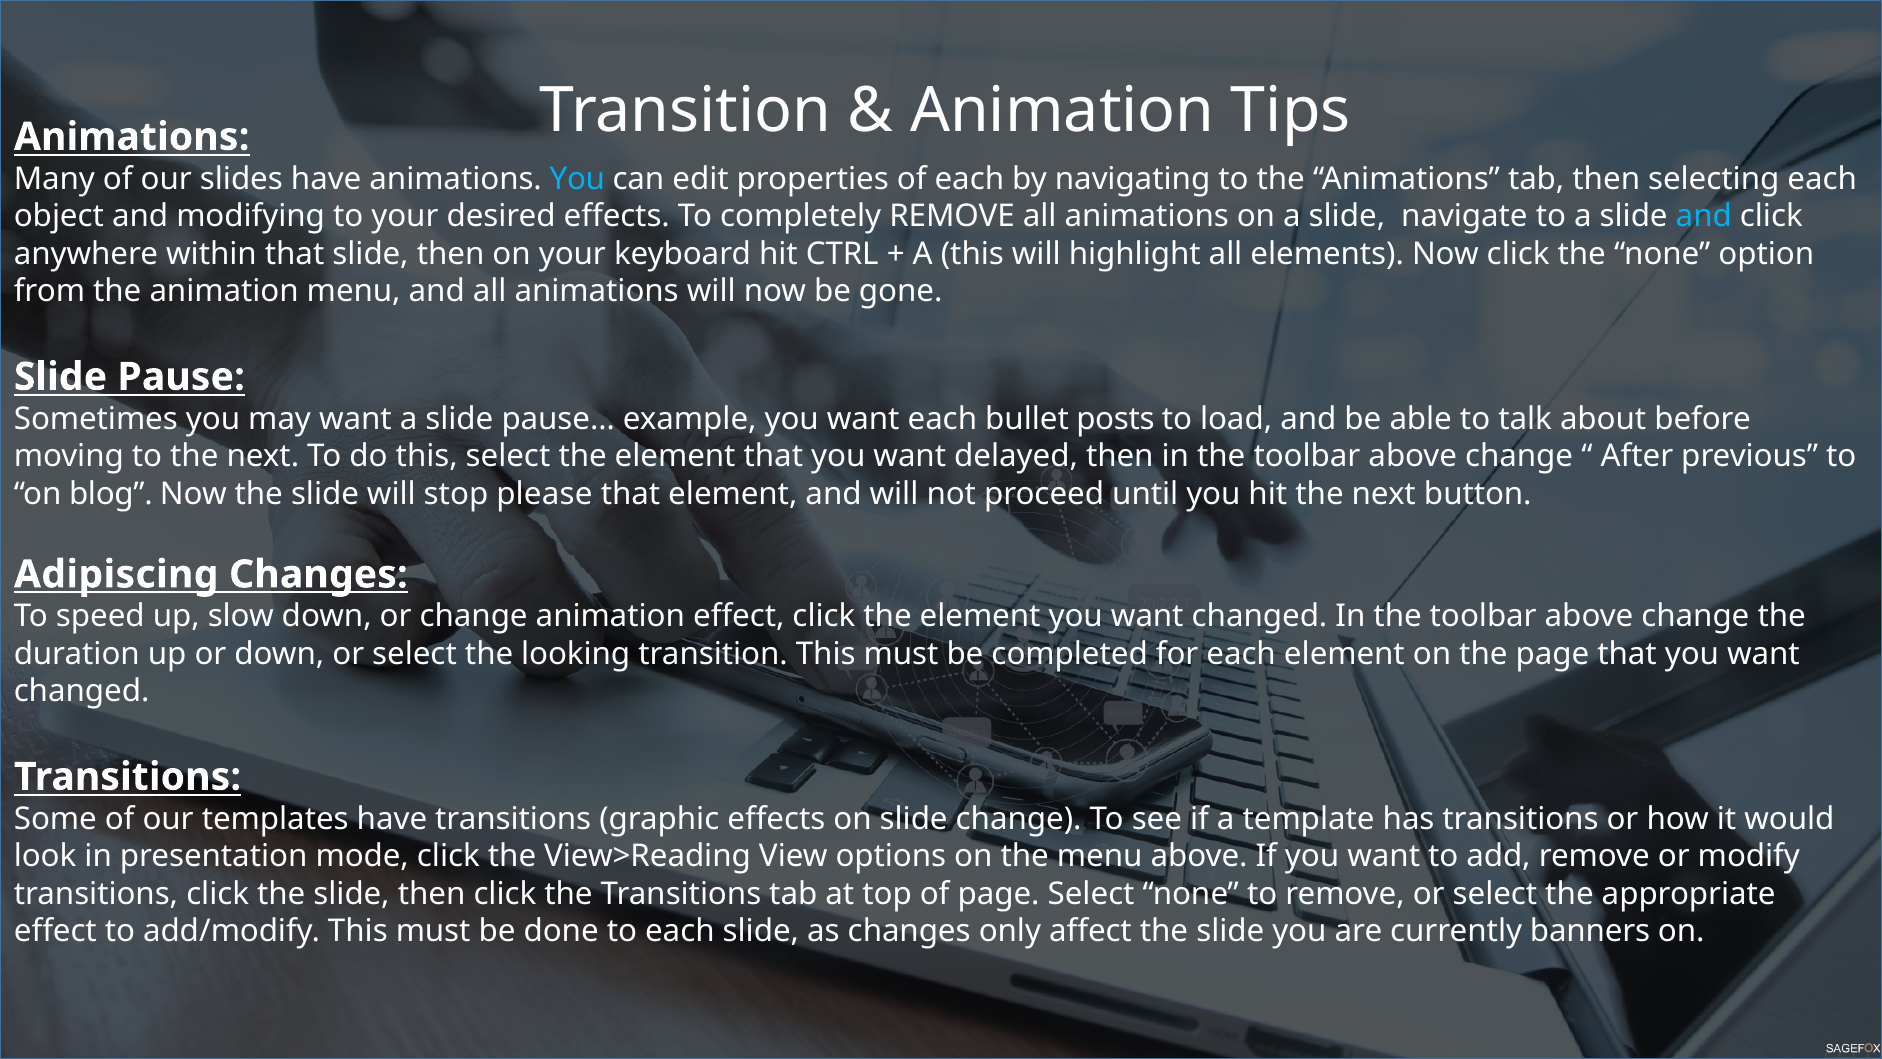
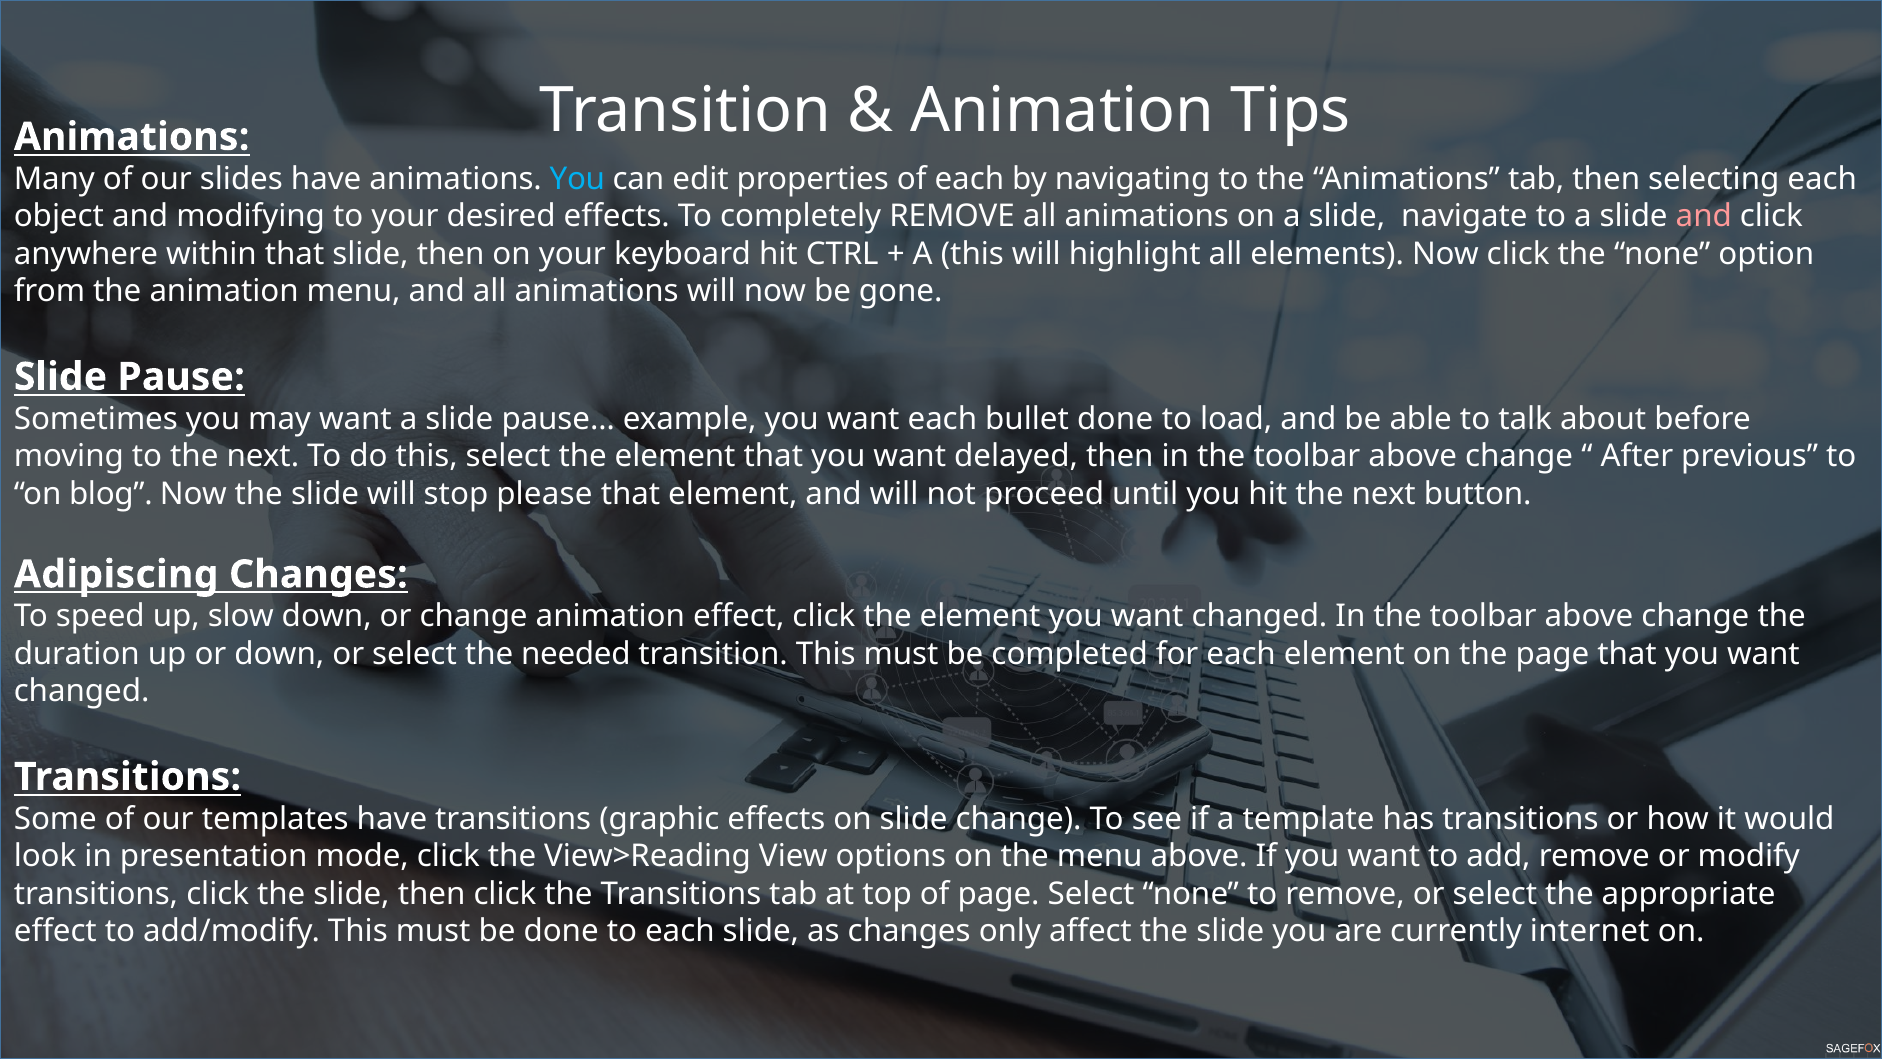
and colour: light blue -> pink (1704, 216)
bullet posts: posts -> done (1115, 419)
looking: looking -> needed (576, 654)
banners: banners -> internet (1590, 931)
